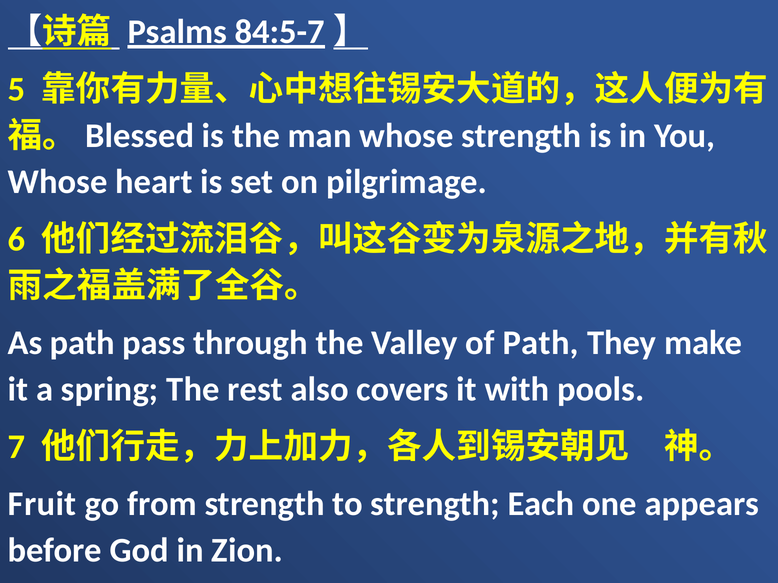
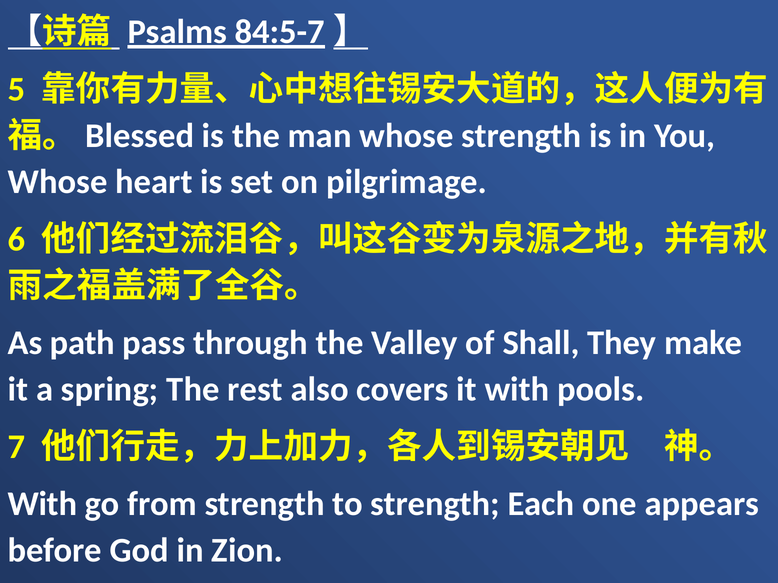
of Path: Path -> Shall (541, 343)
Fruit: Fruit -> With (42, 504)
